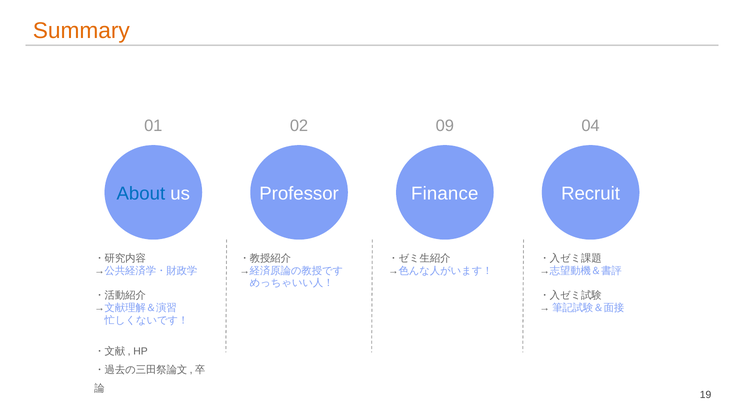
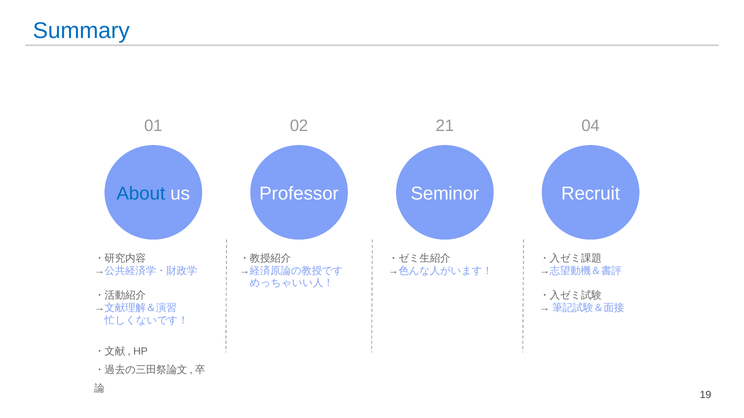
Summary colour: orange -> blue (81, 31)
09: 09 -> 21 (445, 126)
Finance: Finance -> Seminor (445, 194)
